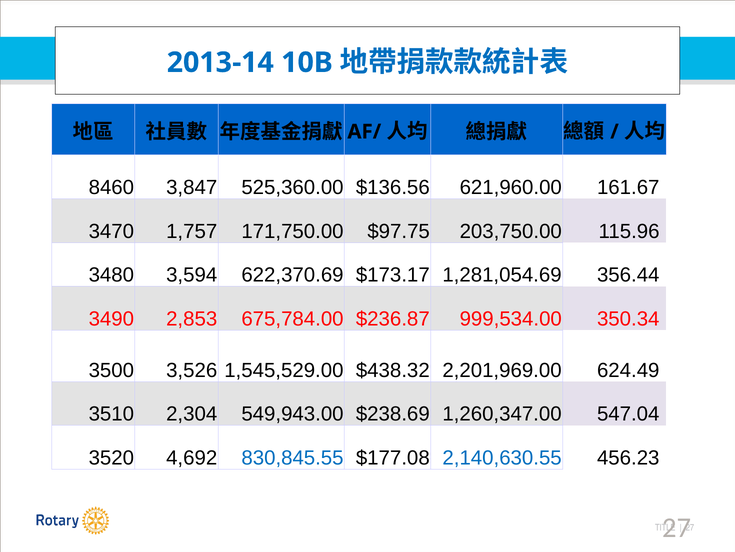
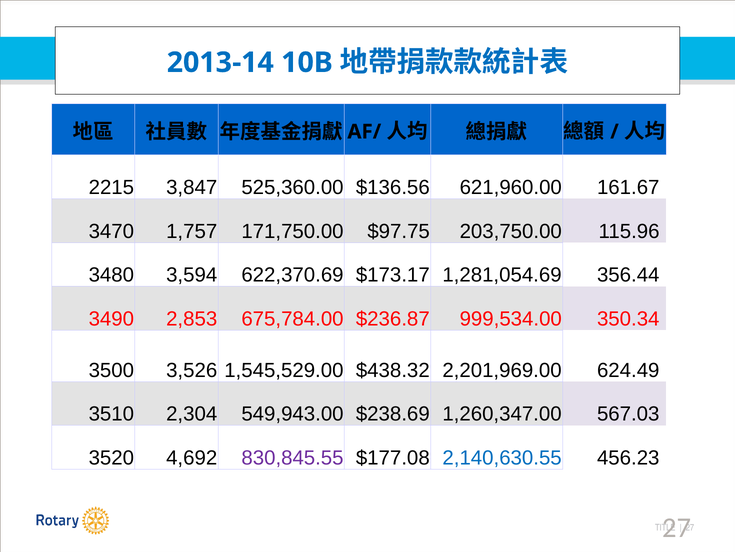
8460: 8460 -> 2215 (111, 187)
547.04: 547.04 -> 567.03 (628, 414)
830,845.55 colour: blue -> purple (293, 457)
